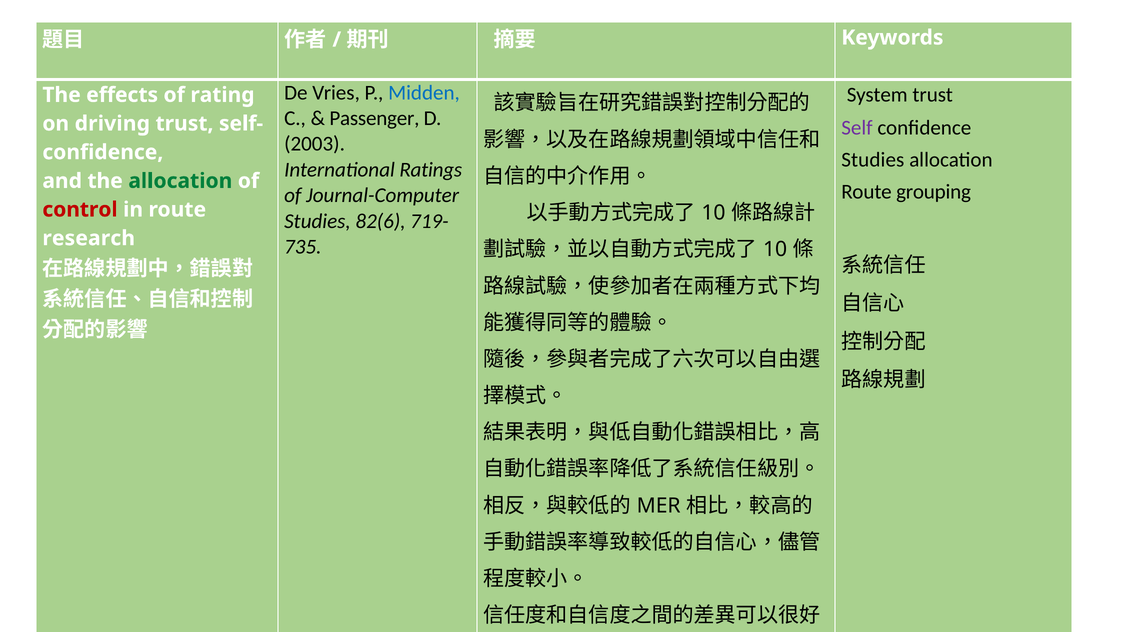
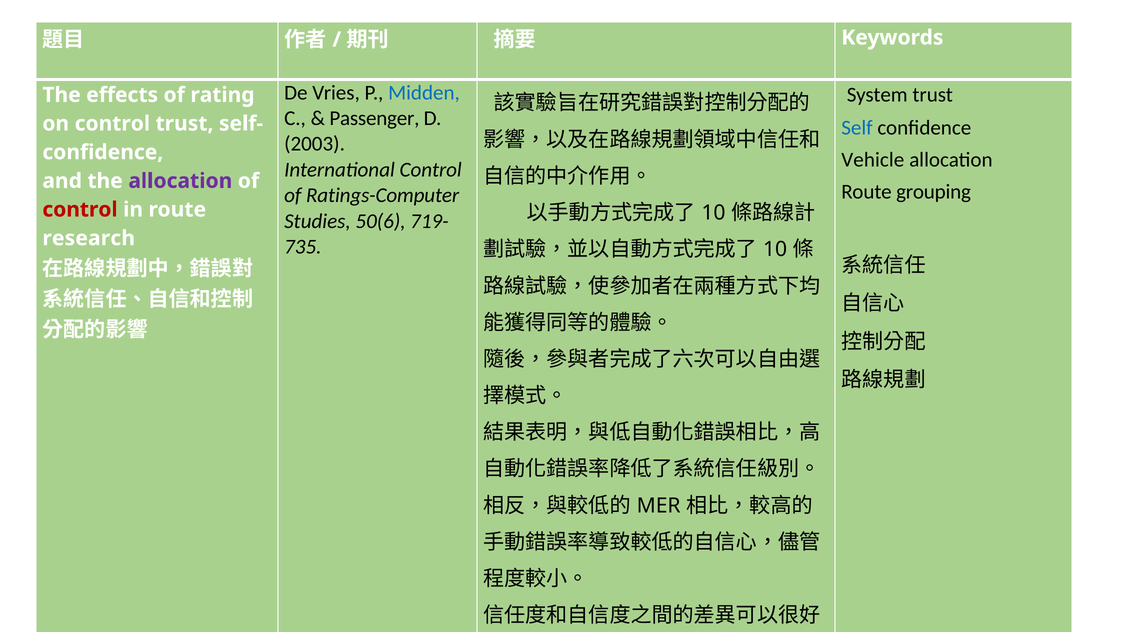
Self colour: purple -> blue (857, 128)
on driving: driving -> control (112, 124)
Studies: Studies -> Vehicle (873, 160)
International Ratings: Ratings -> Control (431, 170)
allocation colour: green -> purple (180, 181)
Journal-Computer: Journal-Computer -> Ratings-Computer (383, 195)
82(6: 82(6 -> 50(6 (381, 221)
